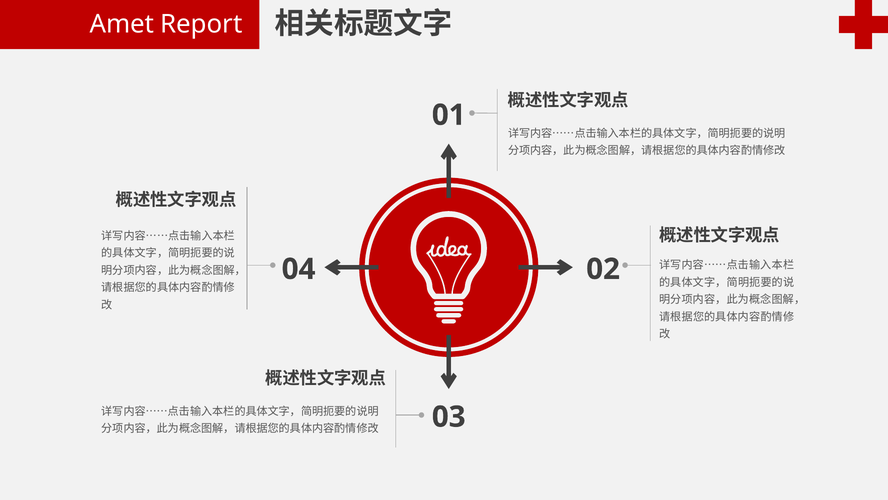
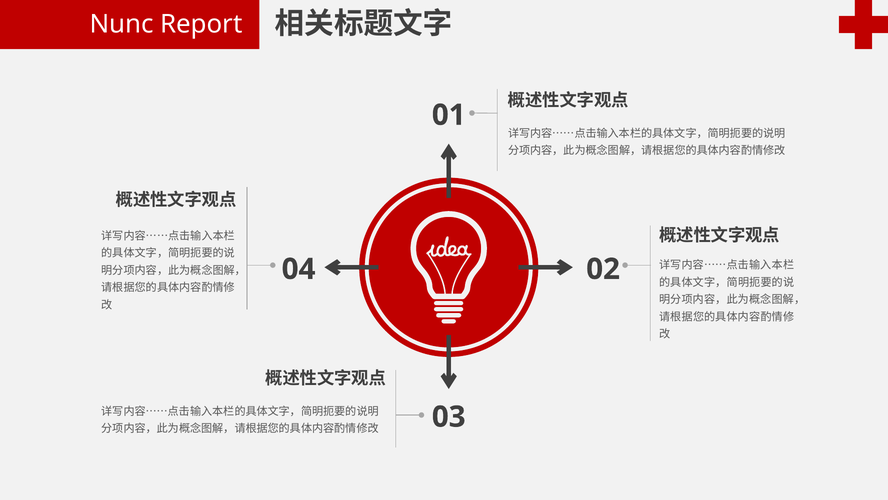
Amet: Amet -> Nunc (122, 24)
